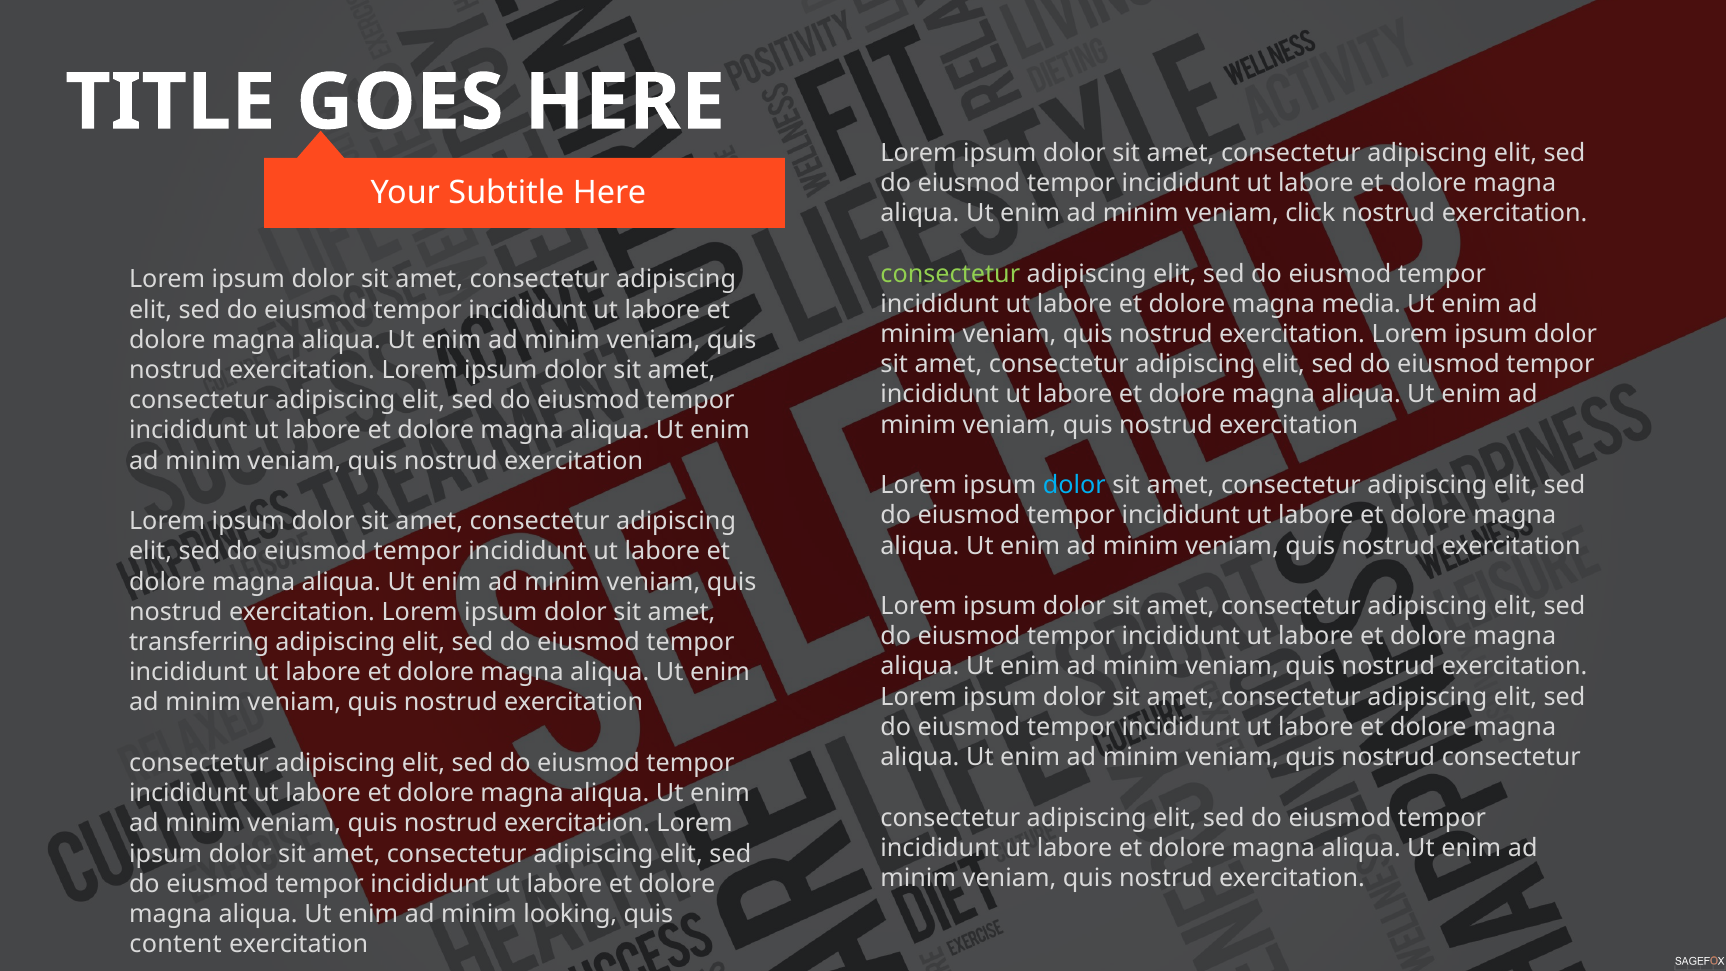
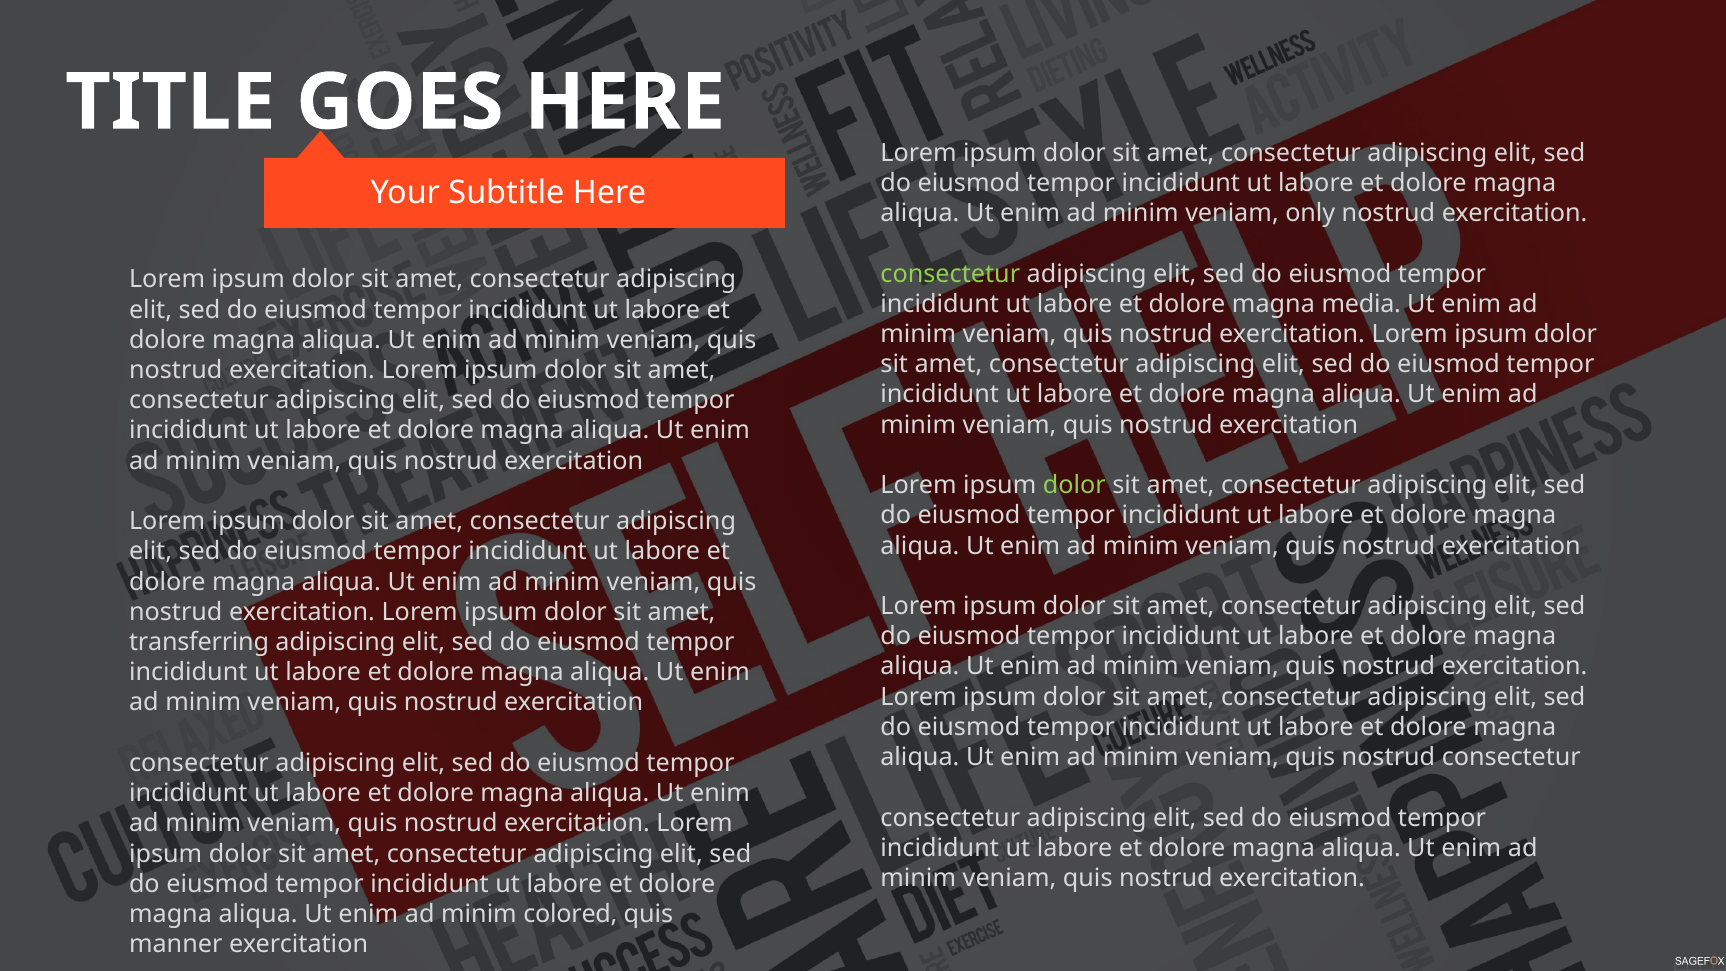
click: click -> only (1310, 213)
dolor colour: light blue -> light green (1074, 485)
looking: looking -> colored (570, 914)
content: content -> manner (176, 944)
